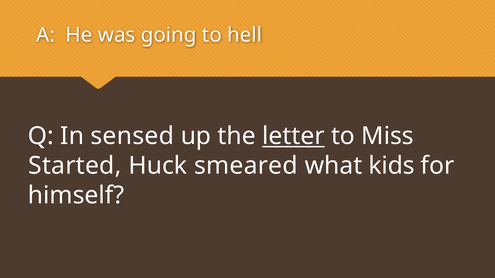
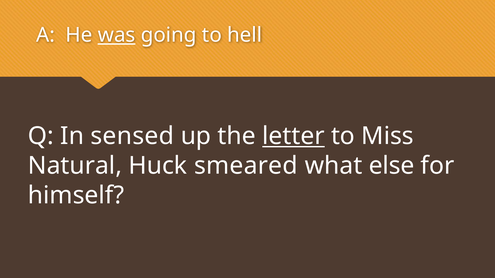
was underline: none -> present (117, 35)
Started: Started -> Natural (75, 166)
kids: kids -> else (392, 166)
